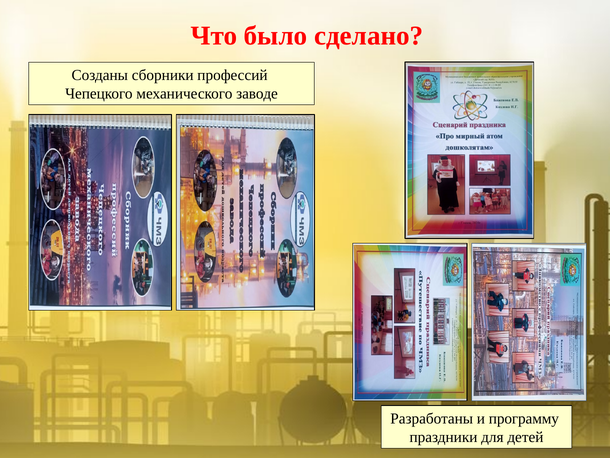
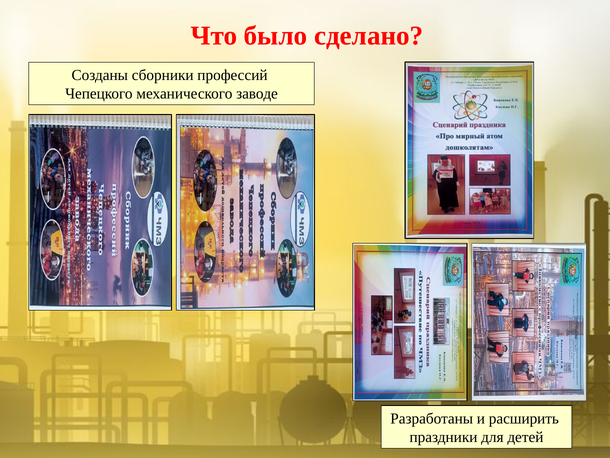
программу: программу -> расширить (524, 418)
